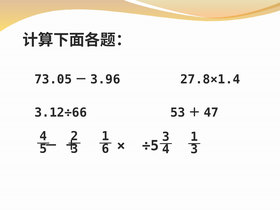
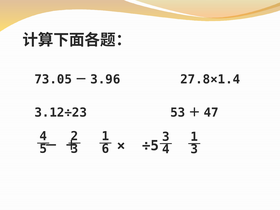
3.12÷66: 3.12÷66 -> 3.12÷23 (61, 113)
